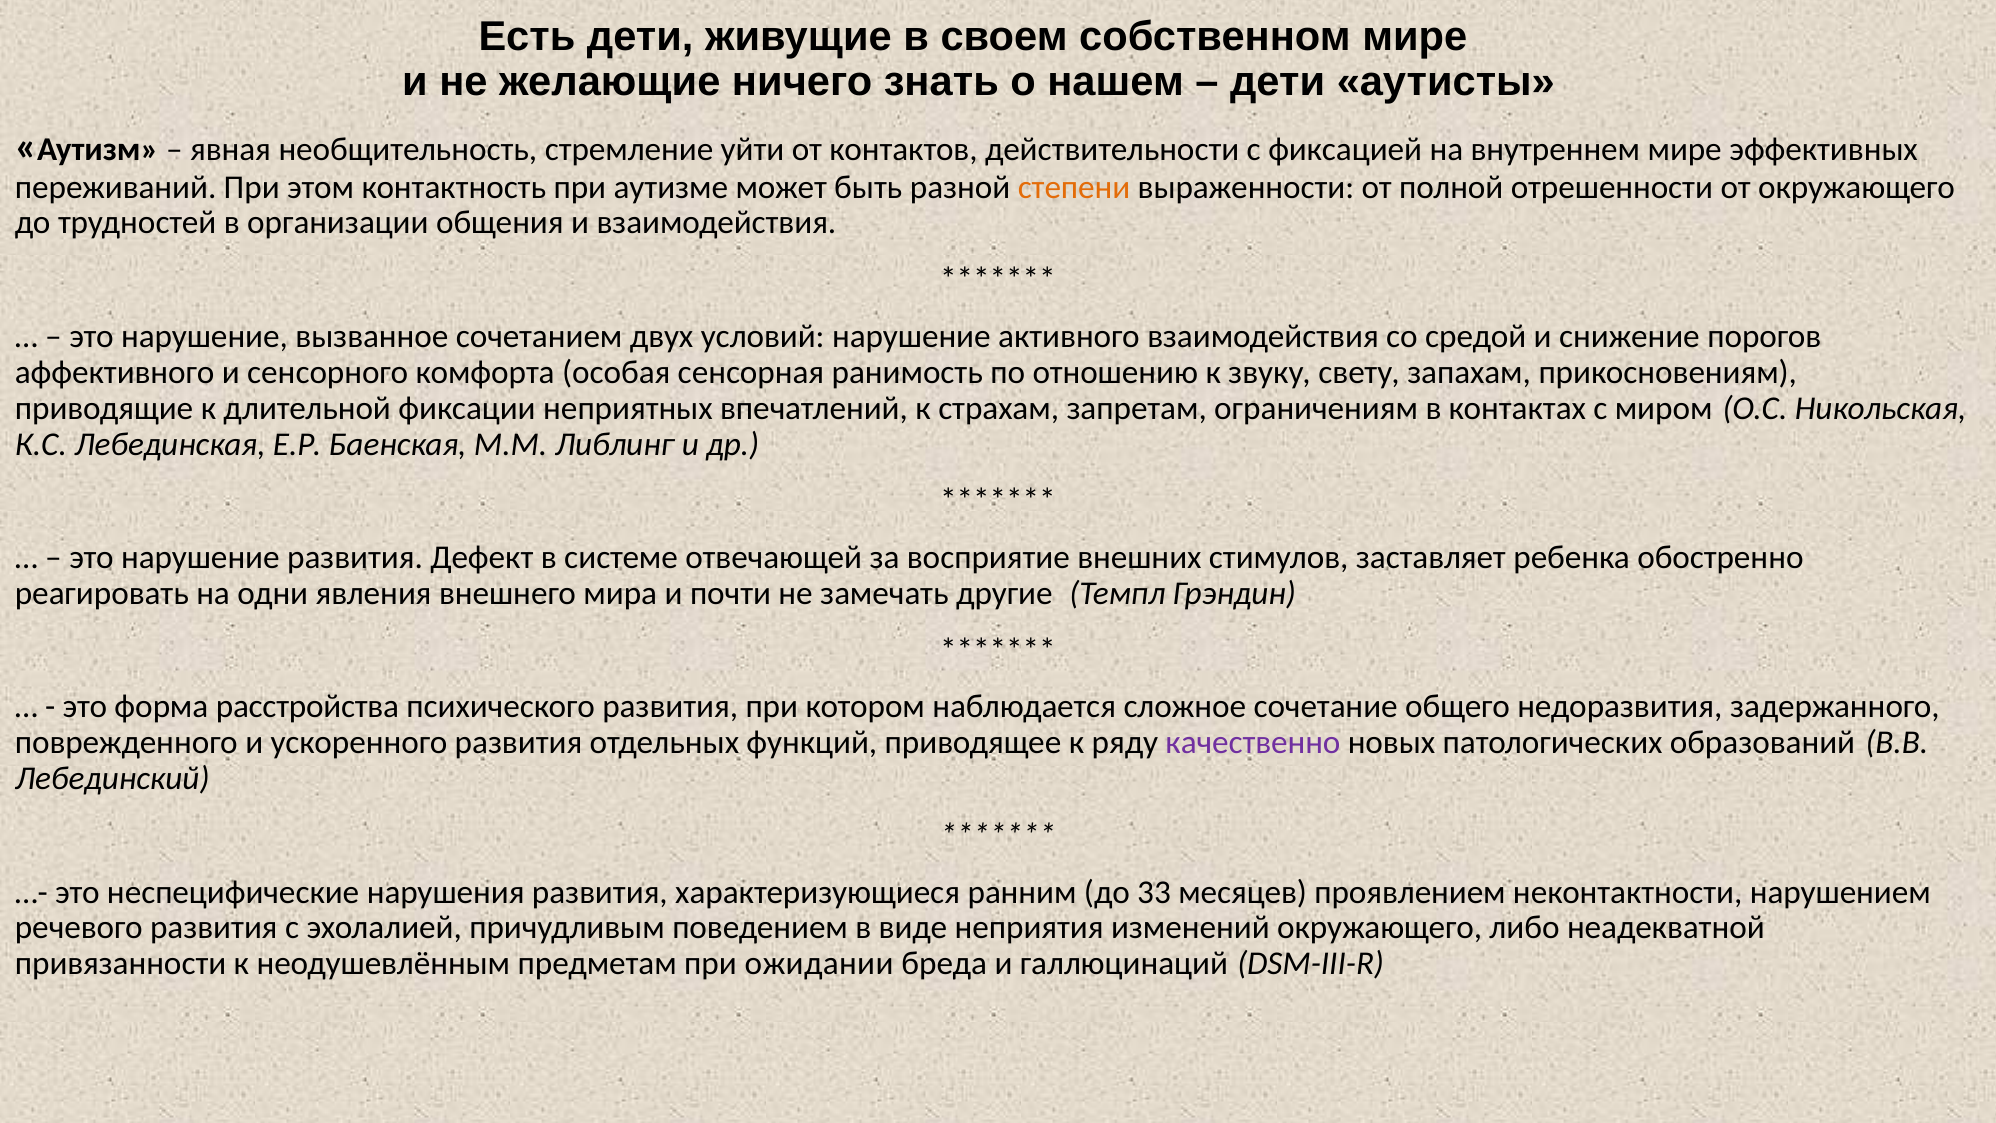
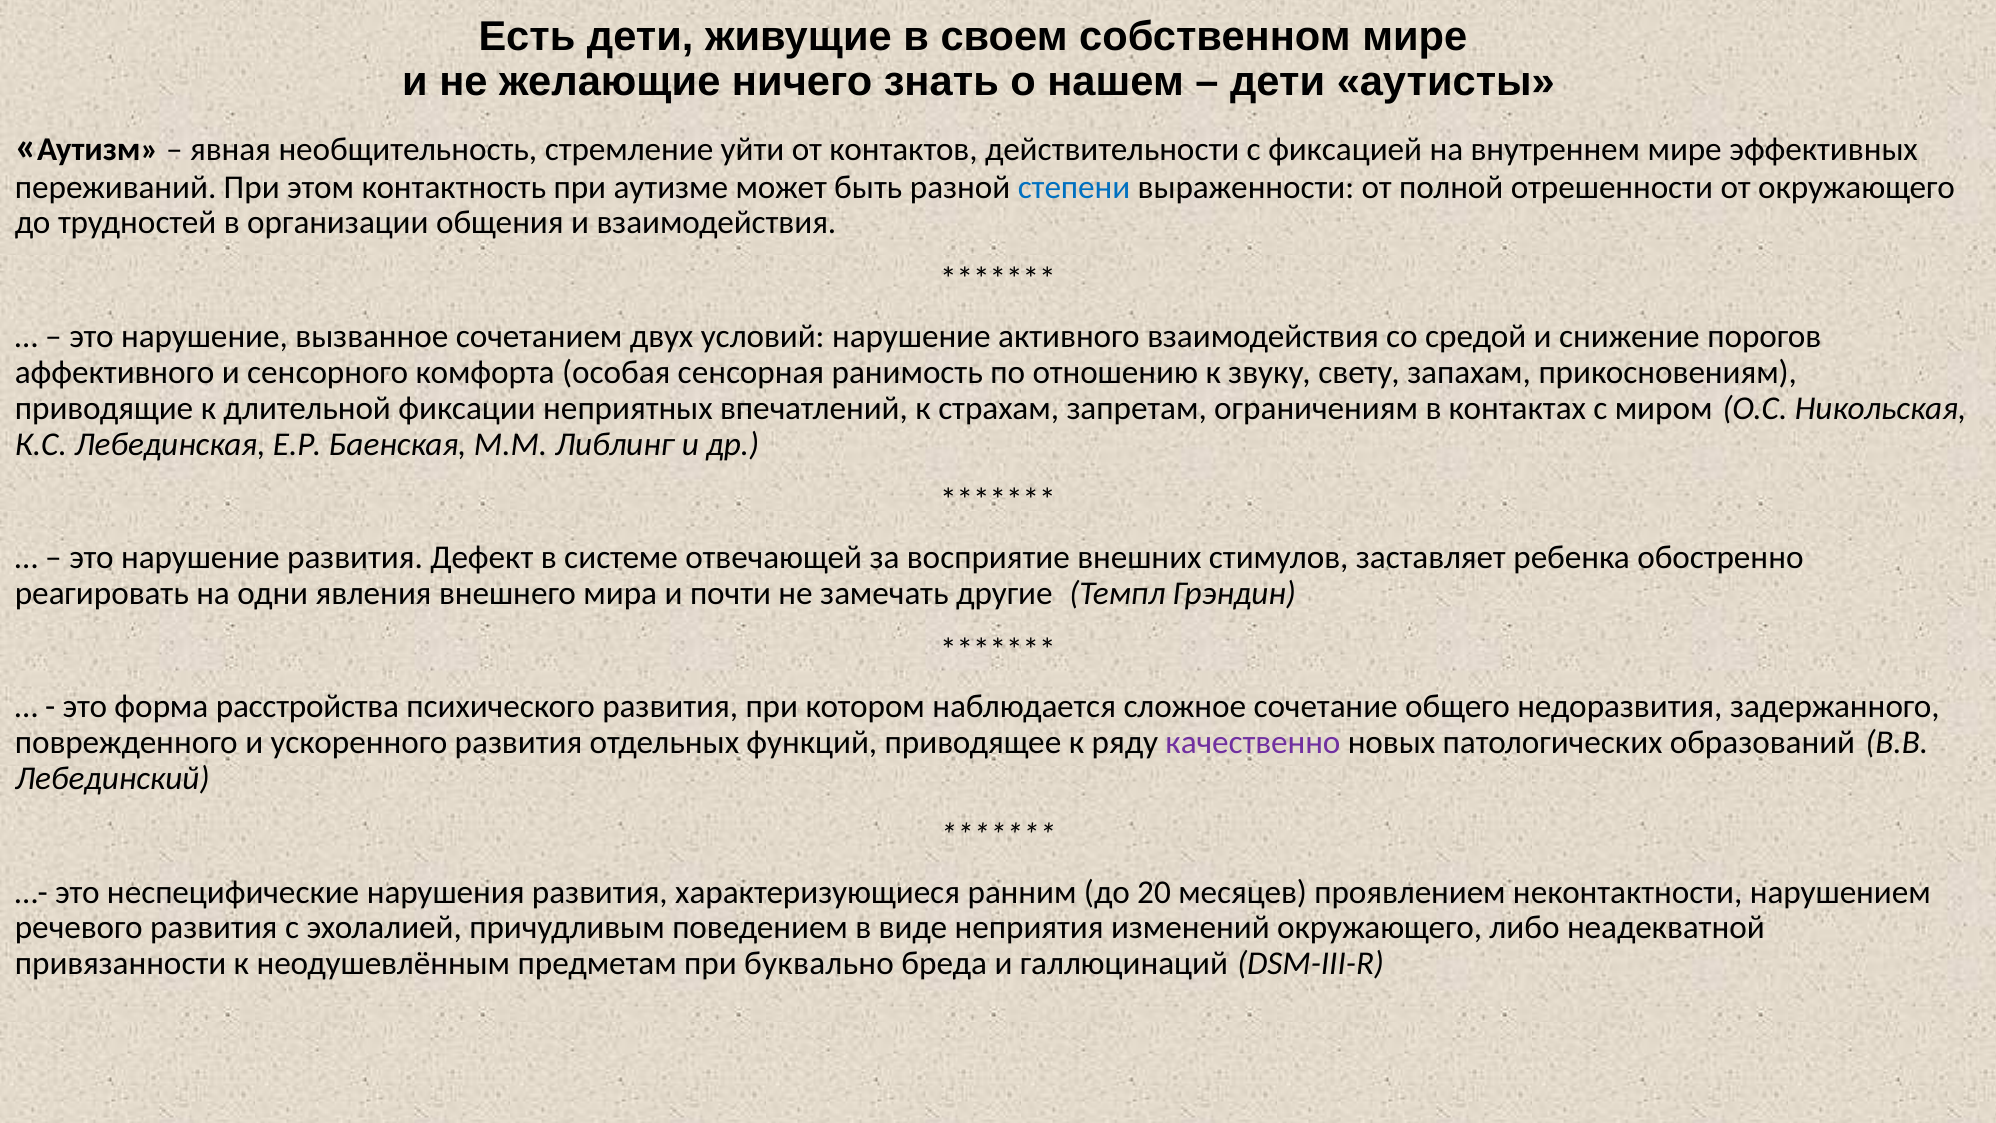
степени colour: orange -> blue (1074, 187)
33: 33 -> 20 (1154, 892)
ожидании: ожидании -> буквально (819, 964)
